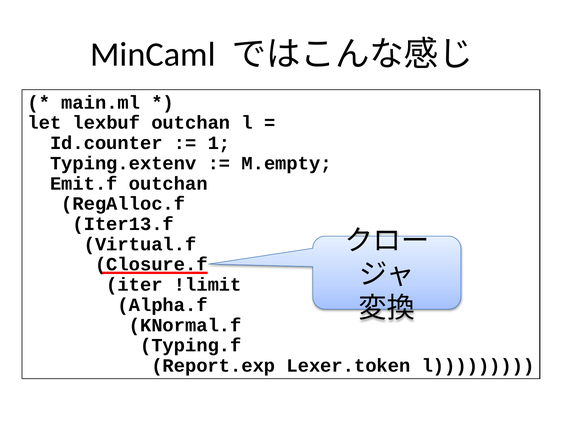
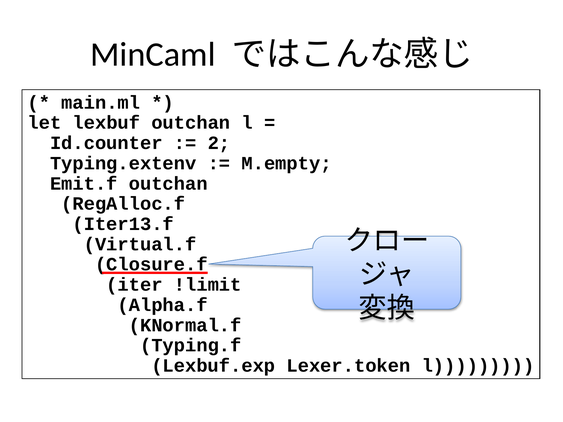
1: 1 -> 2 (219, 143)
Report.exp: Report.exp -> Lexbuf.exp (213, 366)
